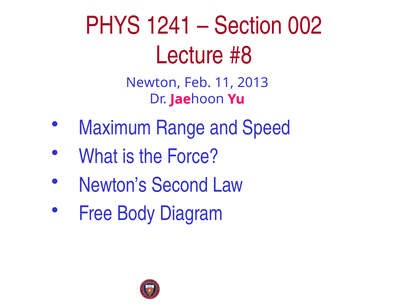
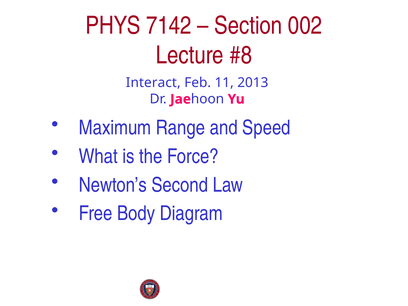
1241: 1241 -> 7142 (169, 26)
Newton: Newton -> Interact (153, 83)
